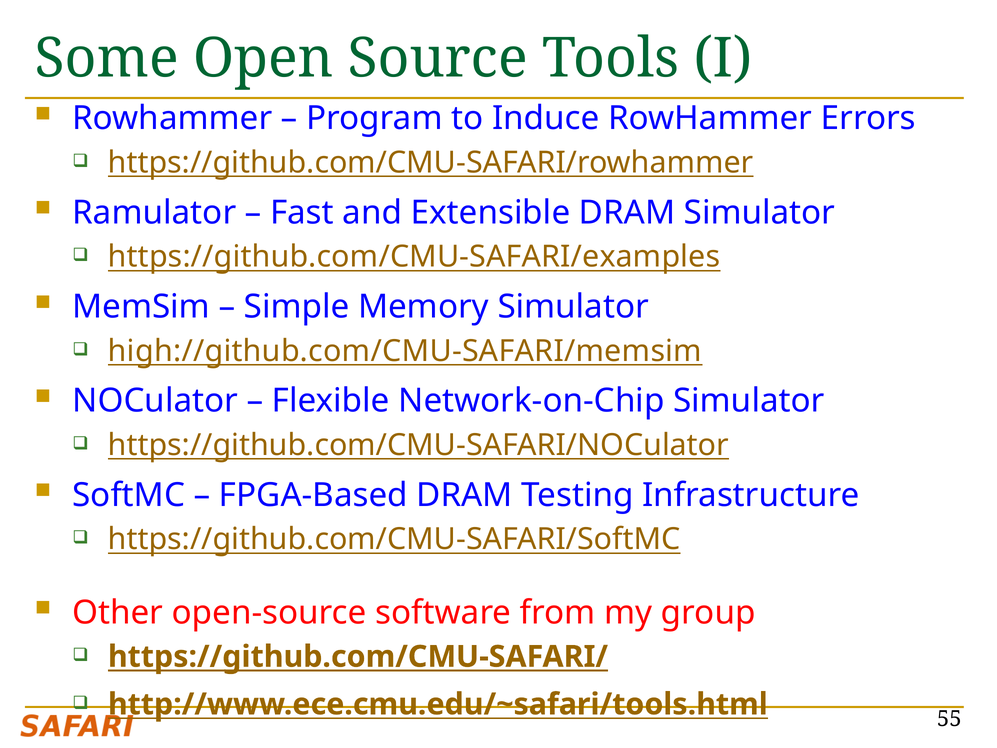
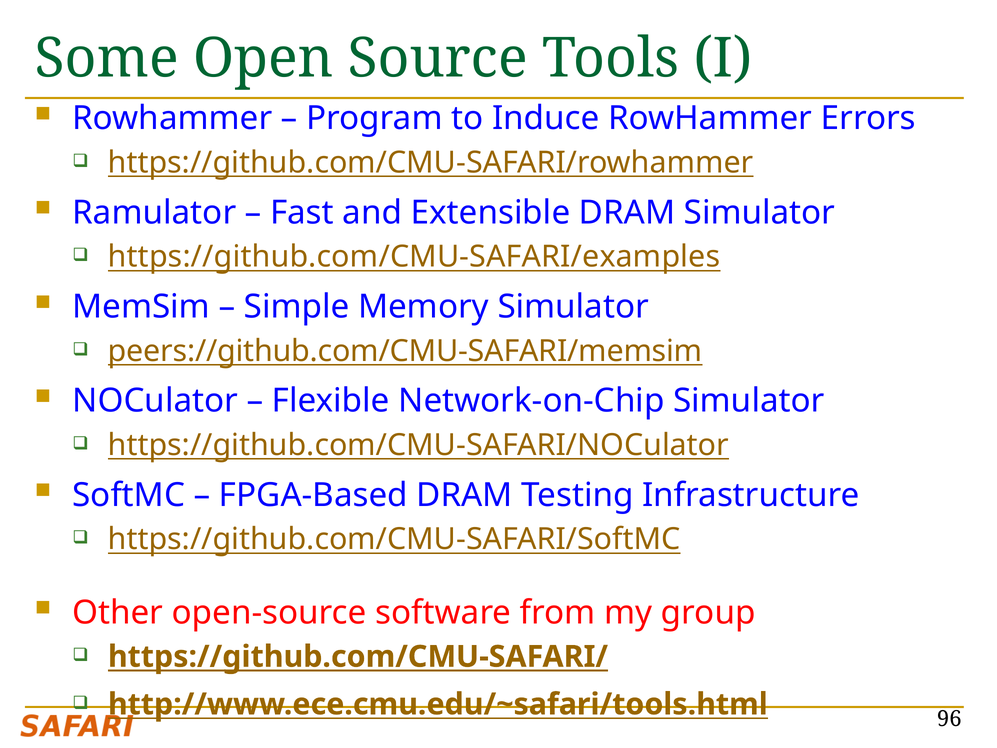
high://github.com/CMU-SAFARI/memsim: high://github.com/CMU-SAFARI/memsim -> peers://github.com/CMU-SAFARI/memsim (405, 351)
55: 55 -> 96 (949, 719)
